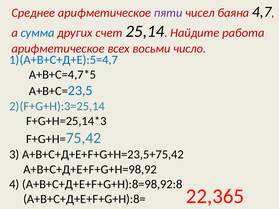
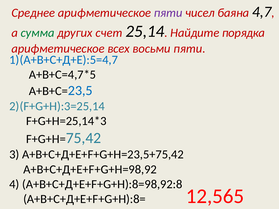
сумма colour: blue -> green (38, 33)
работа: работа -> порядка (243, 33)
восьми число: число -> пяти (190, 49)
22,365: 22,365 -> 12,565 (215, 196)
